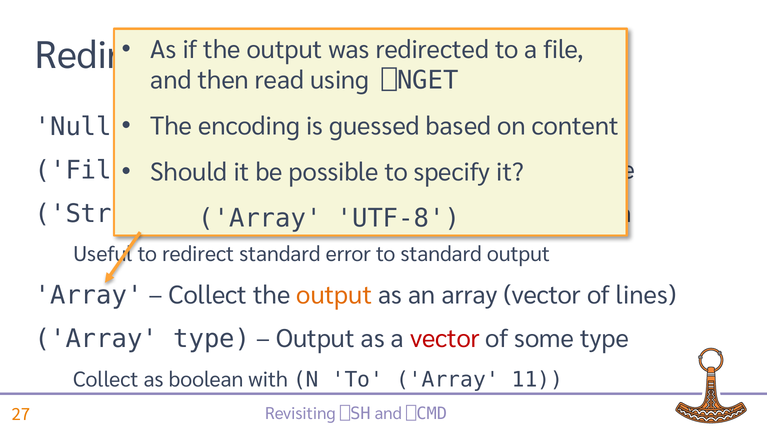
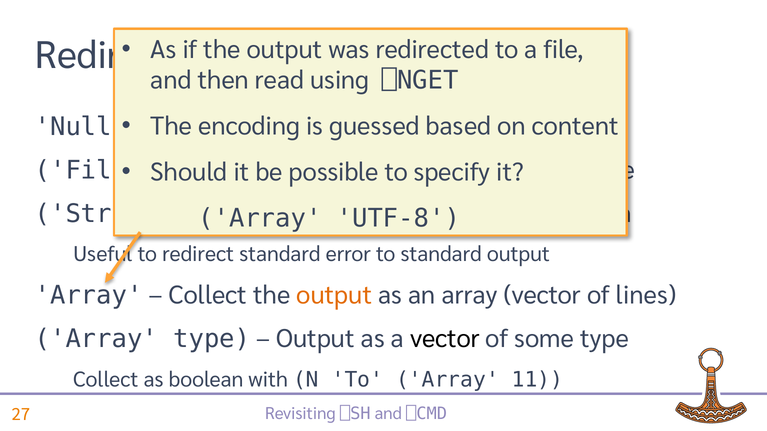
vector colour: red -> black (445, 339)
